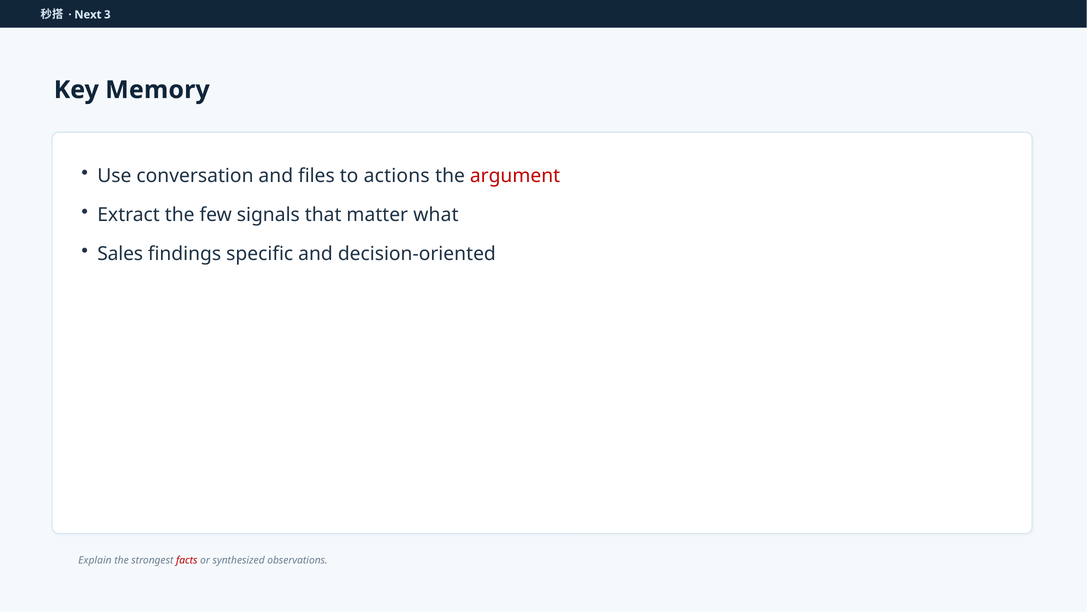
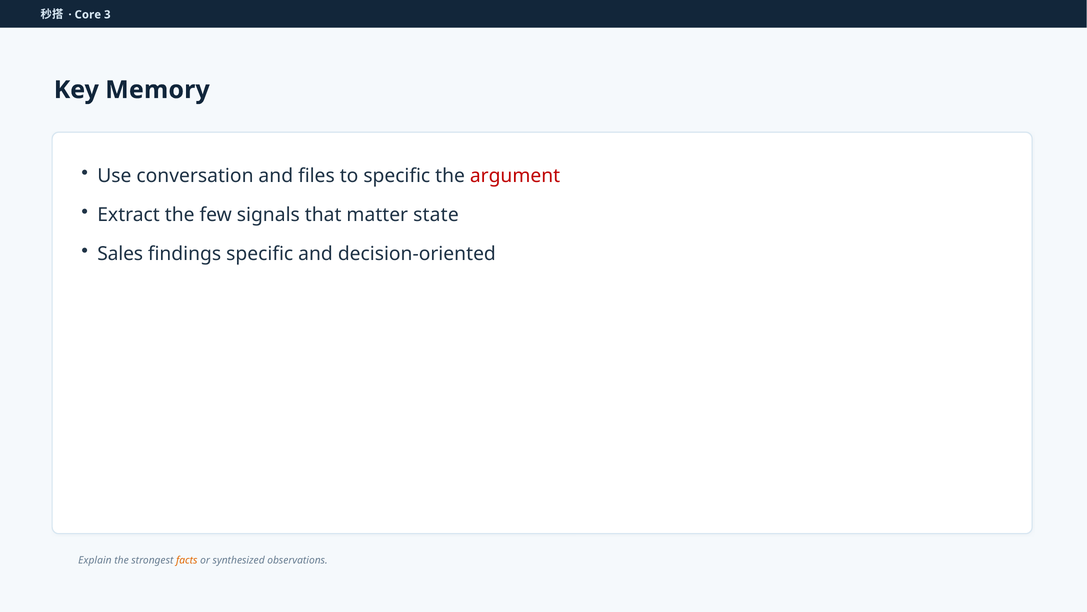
Next: Next -> Core (88, 15)
to actions: actions -> specific (397, 176)
what: what -> state (436, 215)
facts colour: red -> orange (187, 560)
